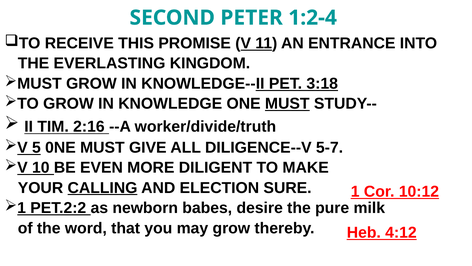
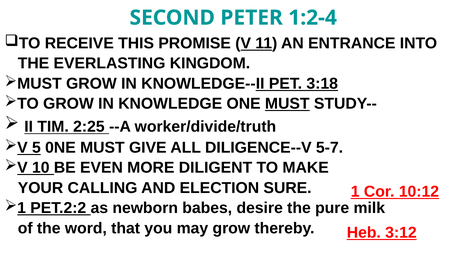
2:16: 2:16 -> 2:25 (89, 127)
CALLING underline: present -> none (102, 187)
4:12: 4:12 -> 3:12 (401, 232)
